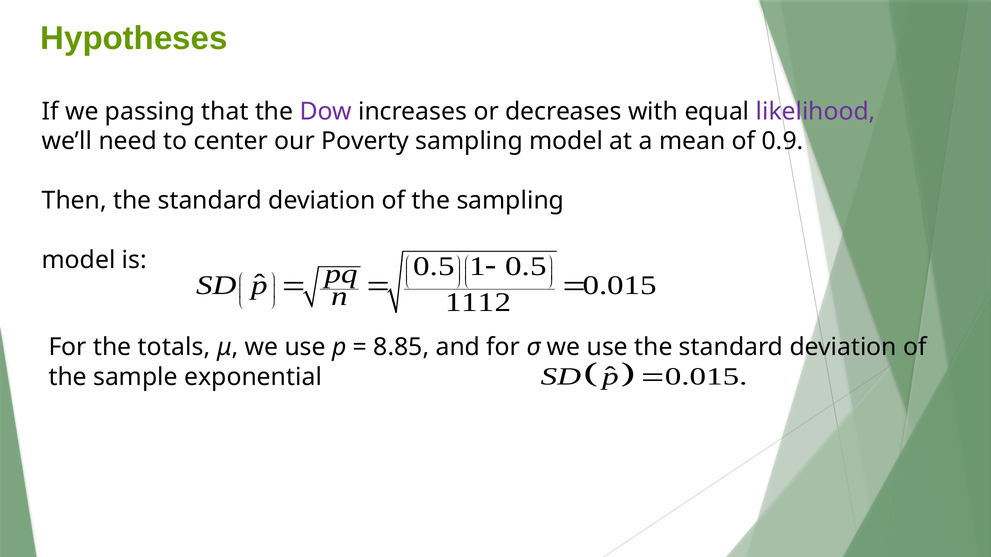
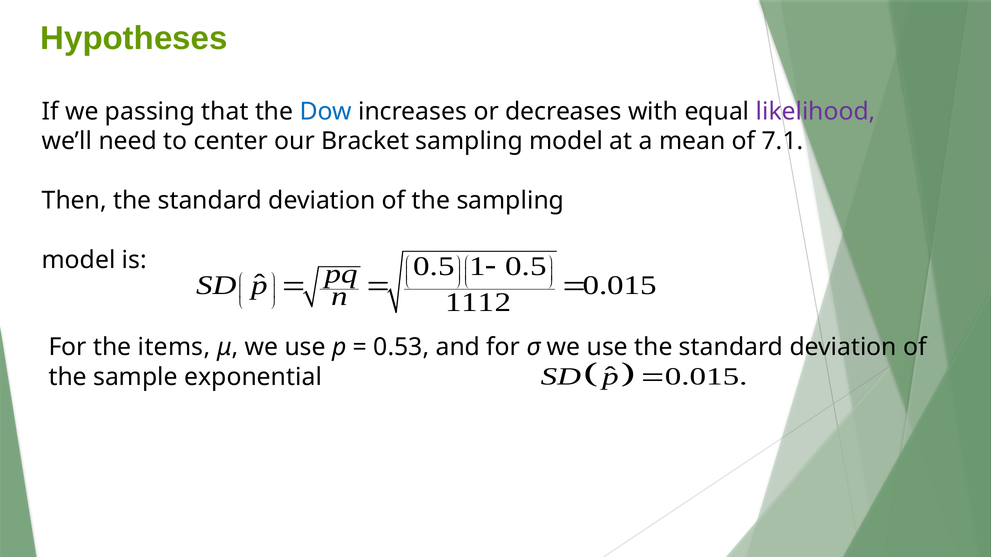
Dow colour: purple -> blue (326, 112)
Poverty: Poverty -> Bracket (365, 141)
0.9: 0.9 -> 7.1 (783, 141)
totals: totals -> items (174, 347)
8.85: 8.85 -> 0.53 (401, 347)
